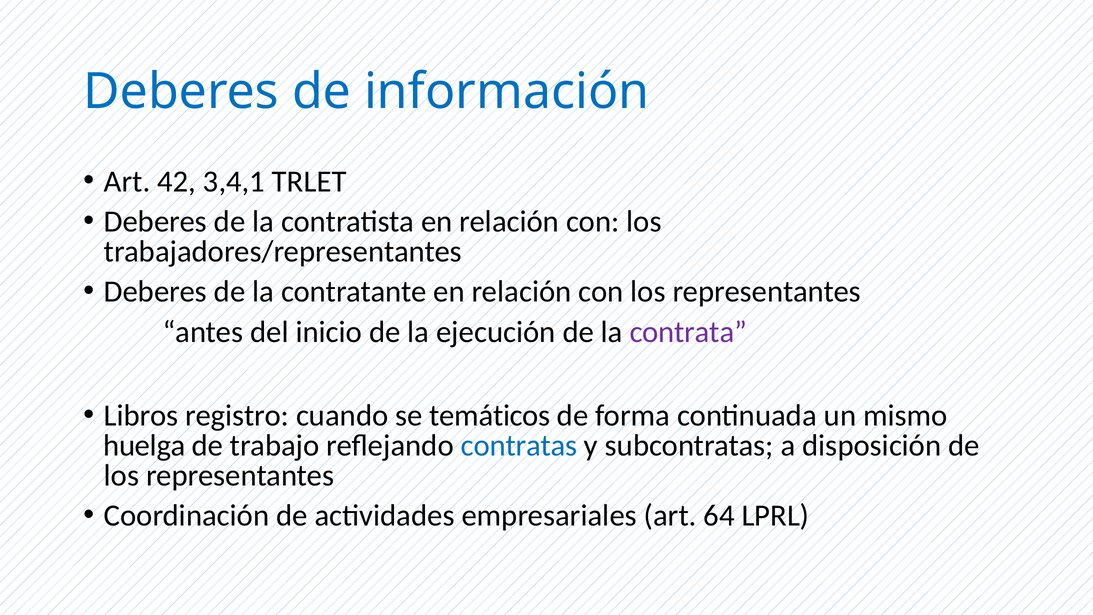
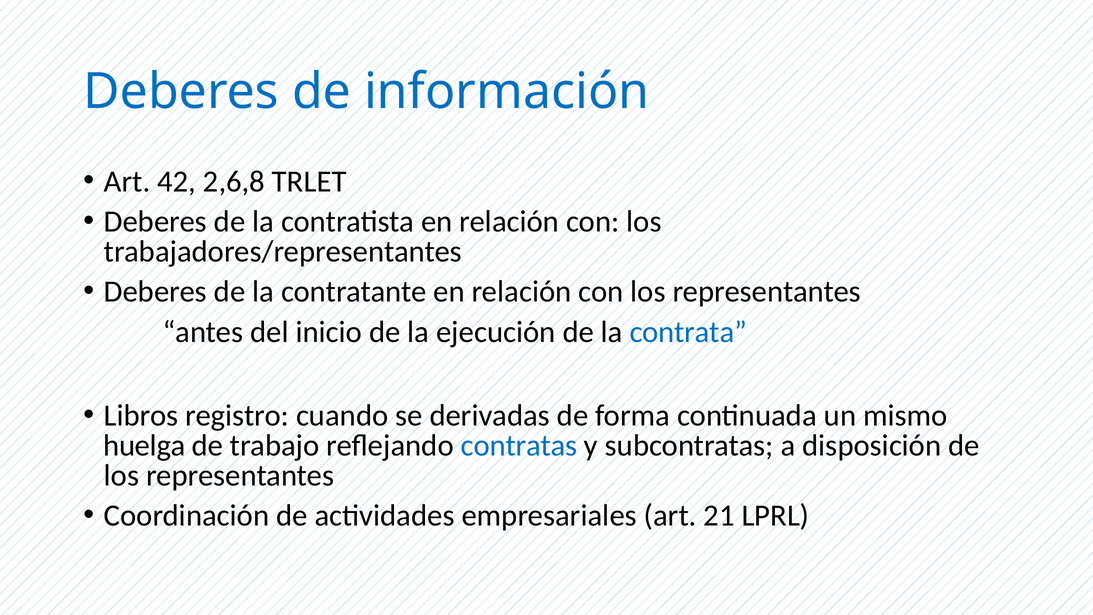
3,4,1: 3,4,1 -> 2,6,8 (234, 182)
contrata colour: purple -> blue (688, 332)
temáticos: temáticos -> derivadas (490, 415)
64: 64 -> 21 (719, 515)
